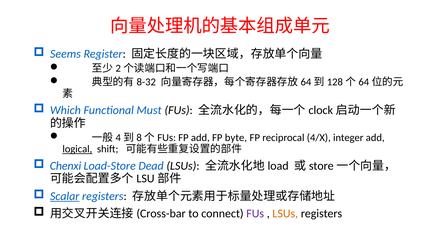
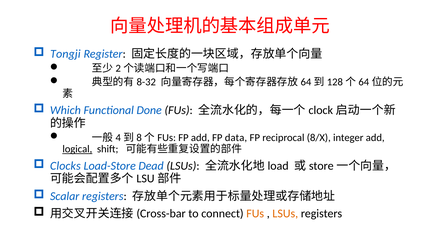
Seems: Seems -> Tongji (65, 54)
Must: Must -> Done (149, 110)
byte: byte -> data (236, 137)
4/X: 4/X -> 8/X (319, 137)
Chenxi: Chenxi -> Clocks (65, 165)
Scalar underline: present -> none (65, 196)
FUs colour: purple -> orange (255, 213)
